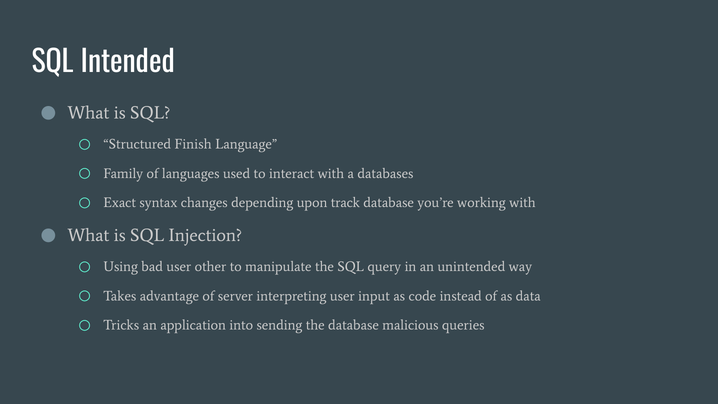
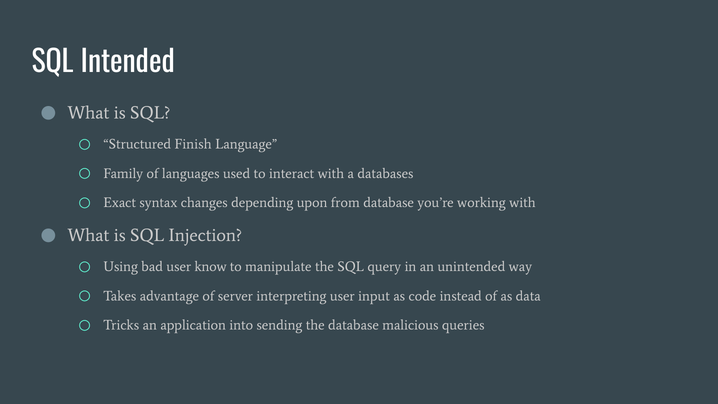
track: track -> from (345, 203)
other: other -> know (211, 267)
